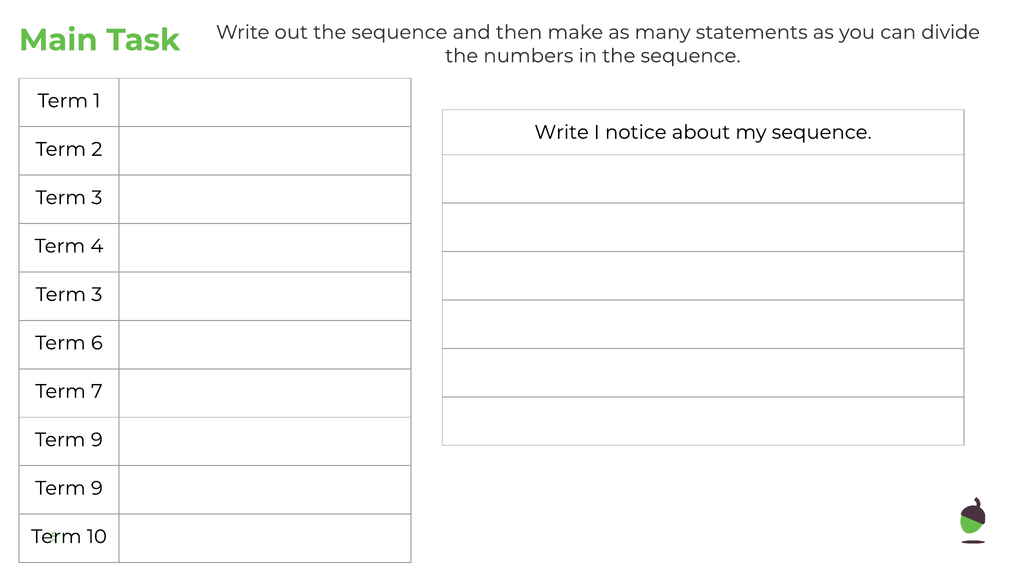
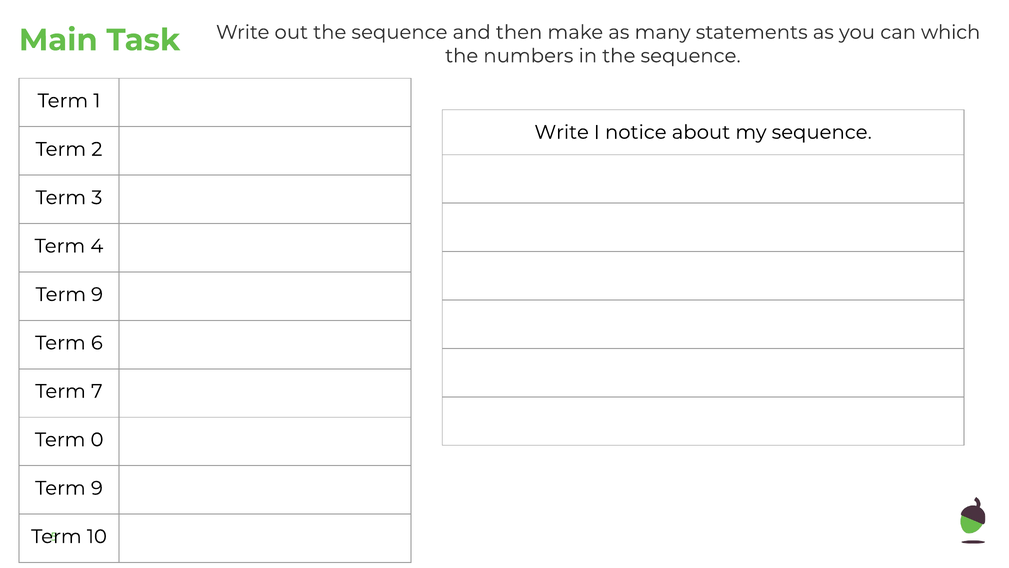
divide: divide -> which (951, 32)
3: 3 -> 9 (97, 294)
9: 9 -> 0 (97, 439)
